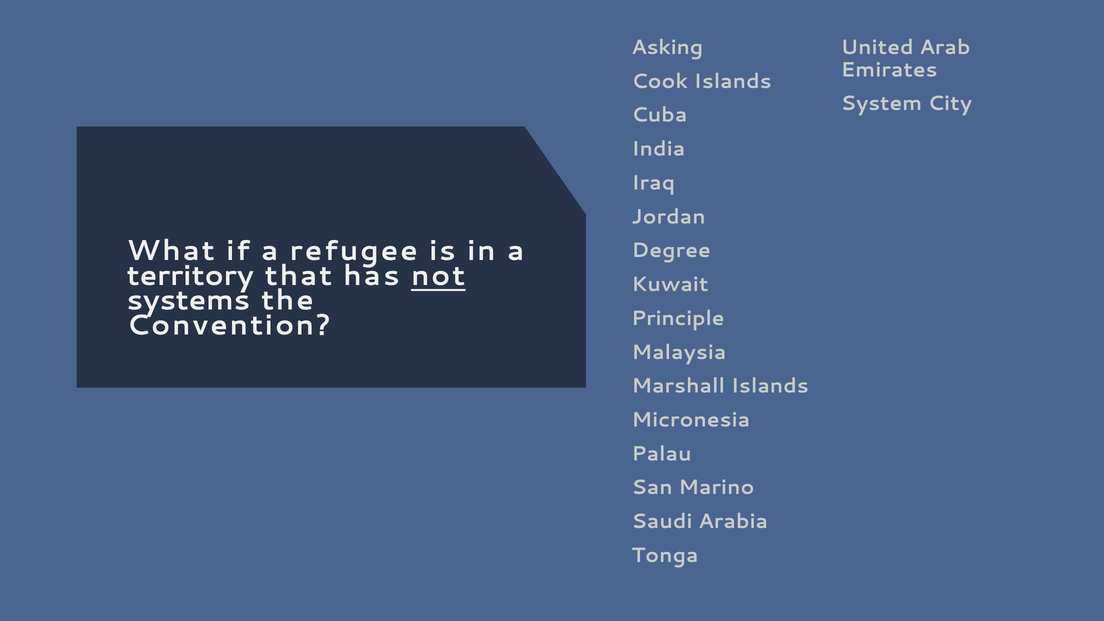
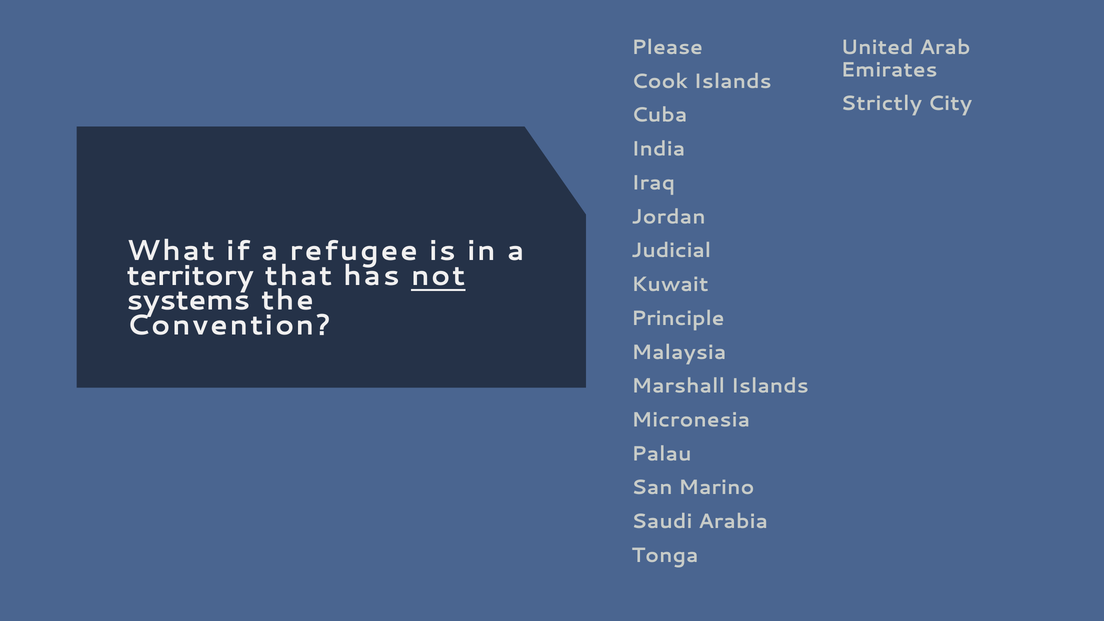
Asking: Asking -> Please (667, 47)
System: System -> Strictly (881, 104)
Degree: Degree -> Judicial (671, 251)
